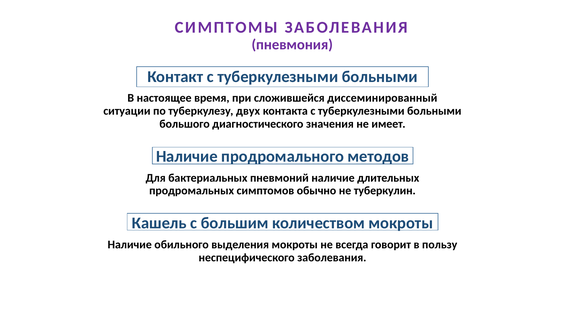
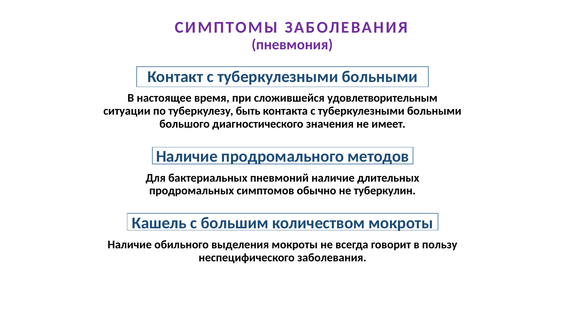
диссеминированный: диссеминированный -> удовлетворительным (382, 98)
двух: двух -> быть (248, 111)
